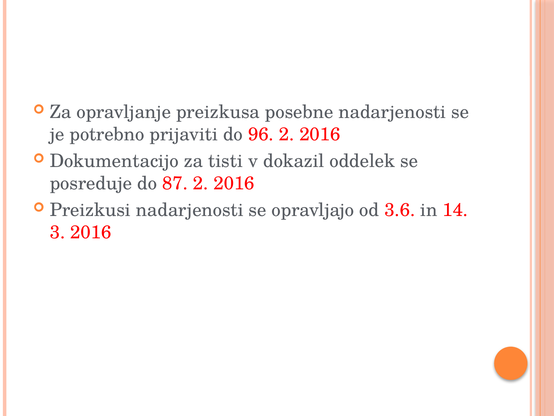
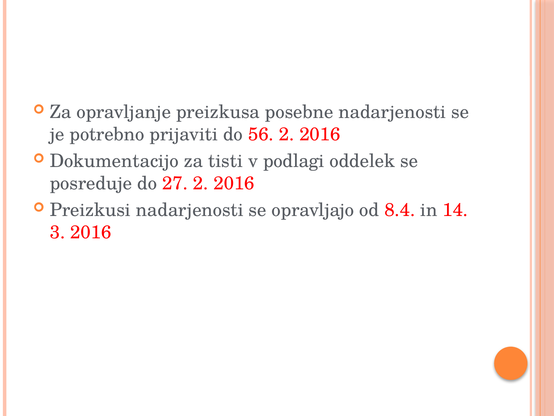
96: 96 -> 56 (261, 134)
dokazil: dokazil -> podlagi (294, 161)
87: 87 -> 27 (175, 183)
3.6: 3.6 -> 8.4 (400, 210)
